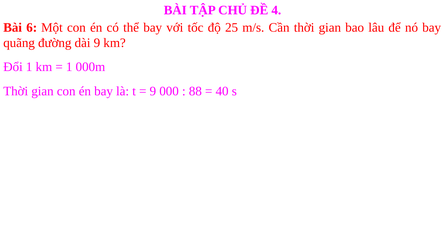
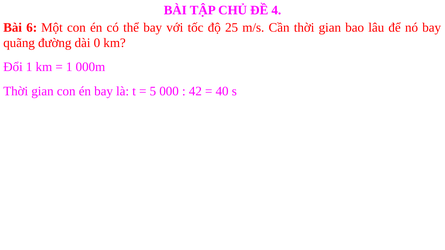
dài 9: 9 -> 0 (97, 43)
9: 9 -> 5 (153, 91)
88: 88 -> 42 (195, 91)
